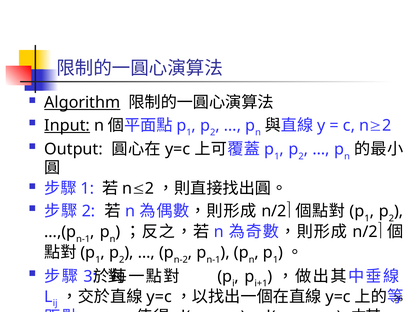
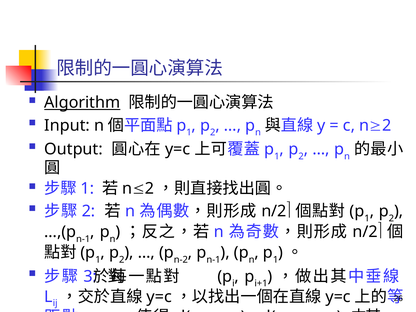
Input underline: present -> none (67, 125)
